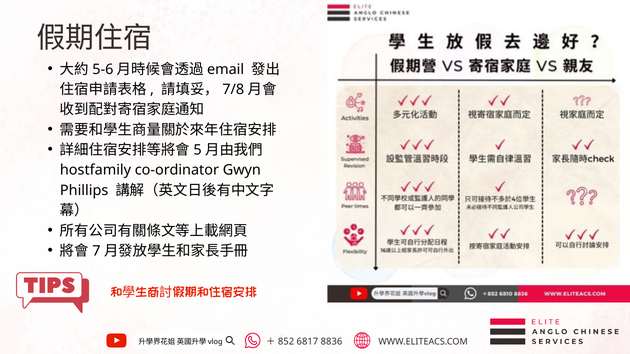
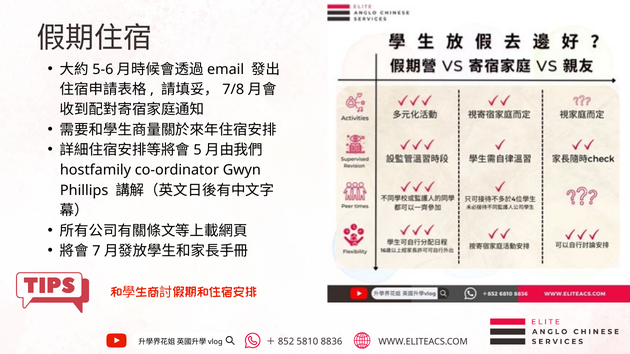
6817: 6817 -> 5810 (307, 342)
